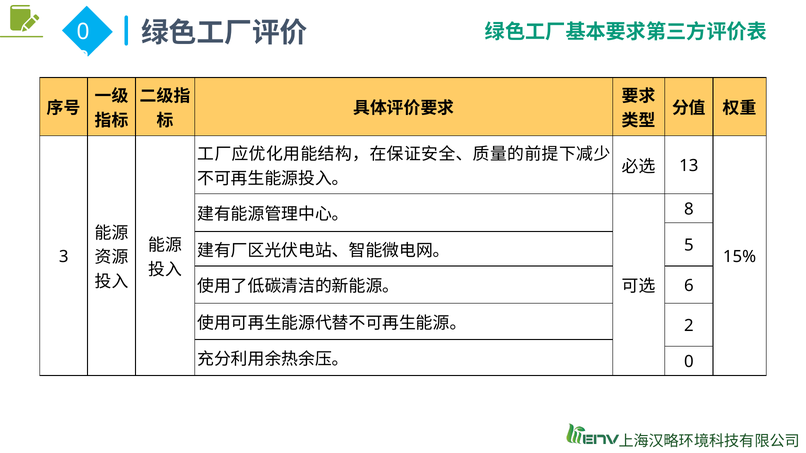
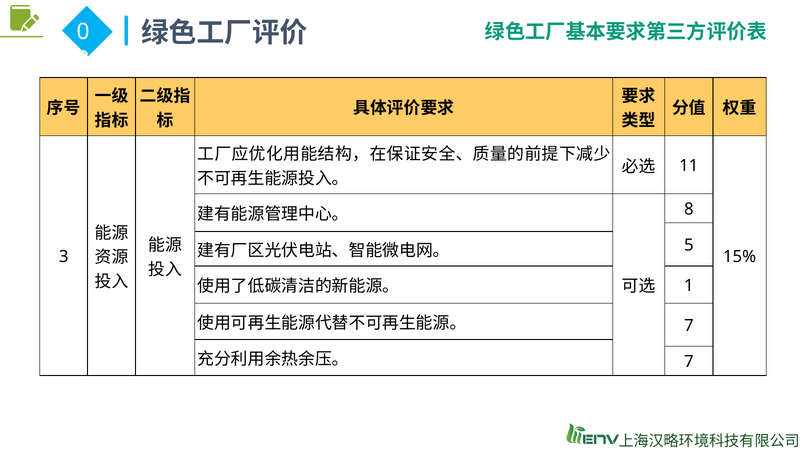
13: 13 -> 11 (689, 166)
6: 6 -> 1 (689, 286)
2: 2 -> 7 (689, 326)
0: 0 -> 7 (689, 362)
